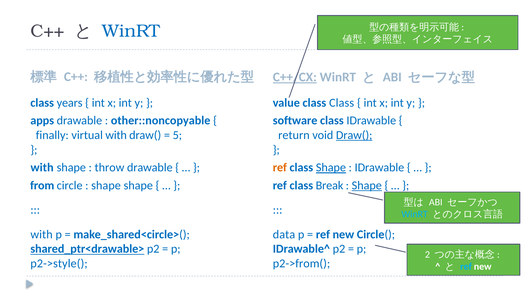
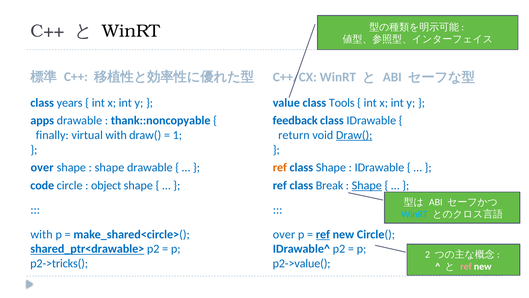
WinRT colour: blue -> black (131, 31)
C++/CX underline: present -> none (295, 77)
class Class: Class -> Tools (342, 103)
other::noncopyable: other::noncopyable -> thank::noncopyable (161, 121)
software: software -> feedback (295, 121)
5: 5 -> 1 (177, 135)
with: with -> over (42, 167)
throw: throw -> shape (109, 167)
Shape underline: present -> none (331, 167)
from: from -> code (42, 185)
shape: shape -> object (106, 185)
data: data -> over (284, 234)
ref underline: none -> present (323, 234)
p2->style(: p2->style( -> p2->tricks( (59, 263)
p2->from(: p2->from( -> p2->value( (302, 263)
ref colour: light blue -> pink (466, 266)
